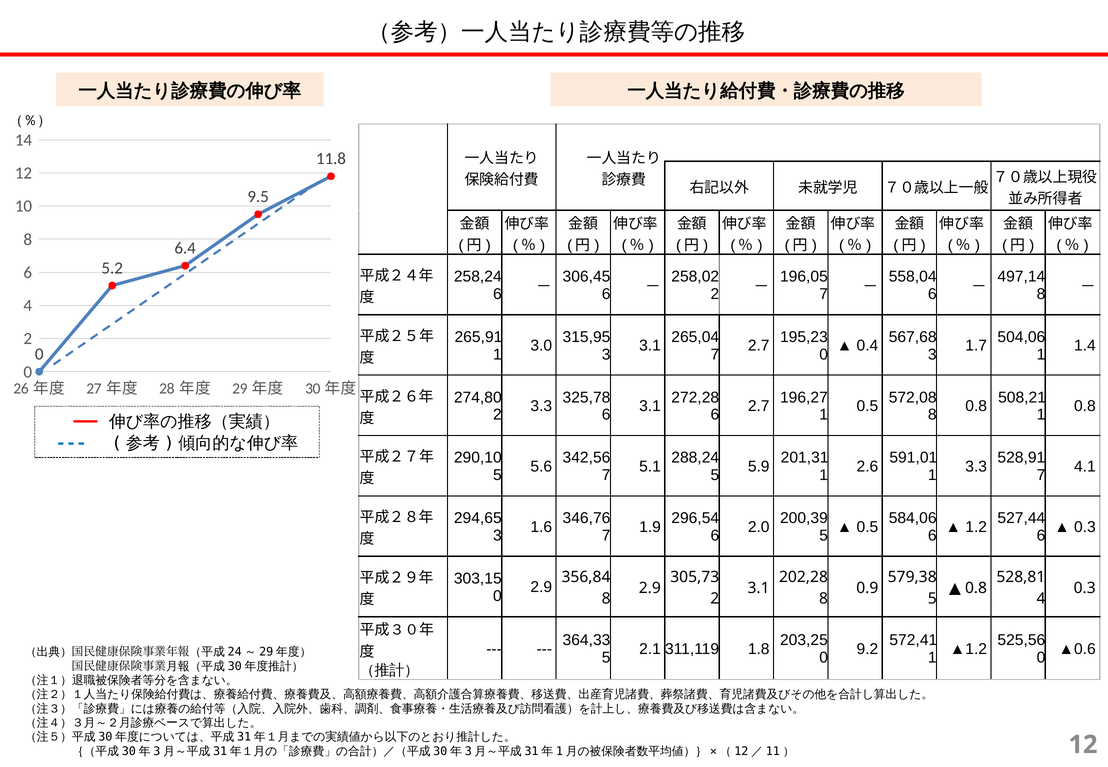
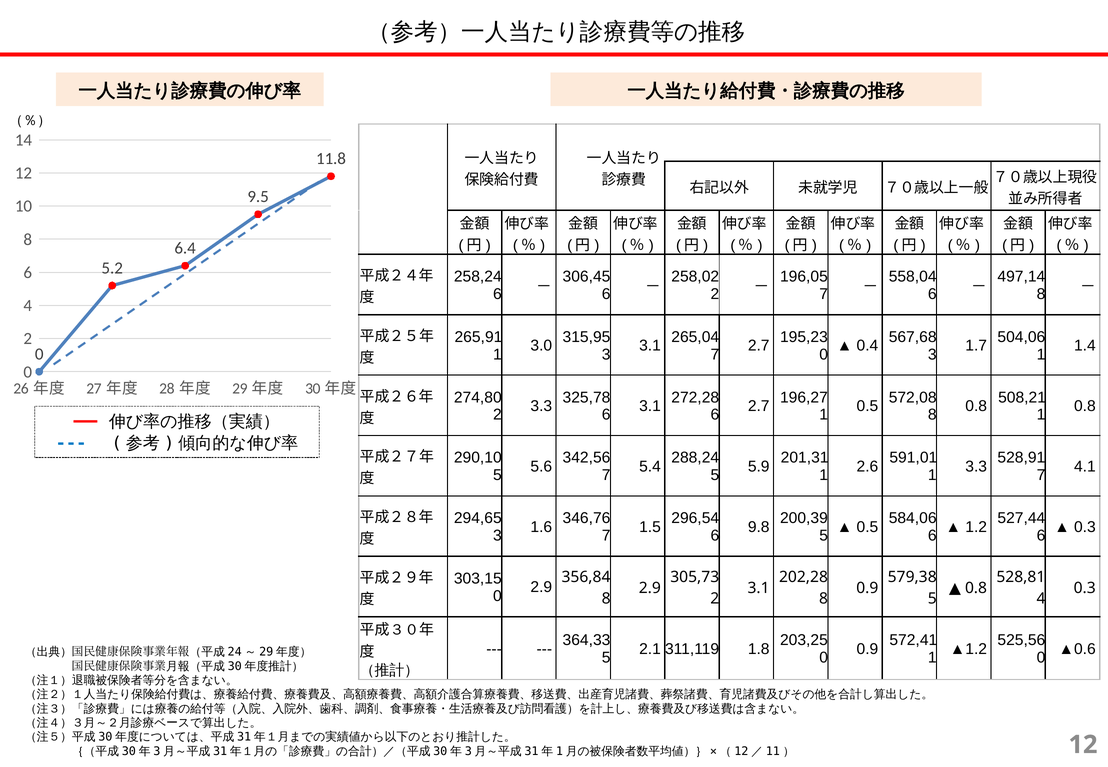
5.1: 5.1 -> 5.4 (650, 467)
1.9: 1.9 -> 1.5 (650, 527)
2.0: 2.0 -> 9.8 (759, 527)
9.2: 9.2 -> 0.9 (867, 649)
